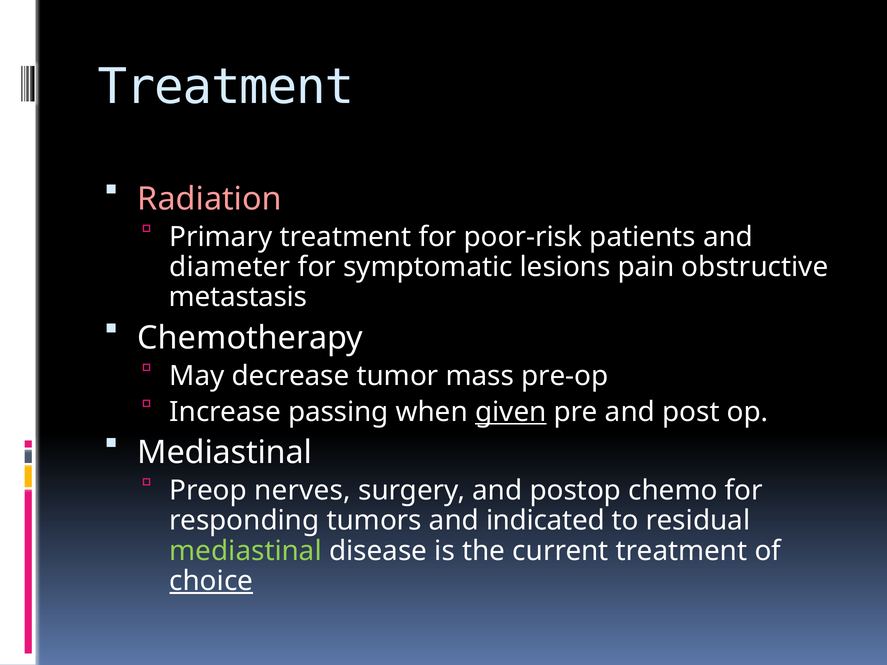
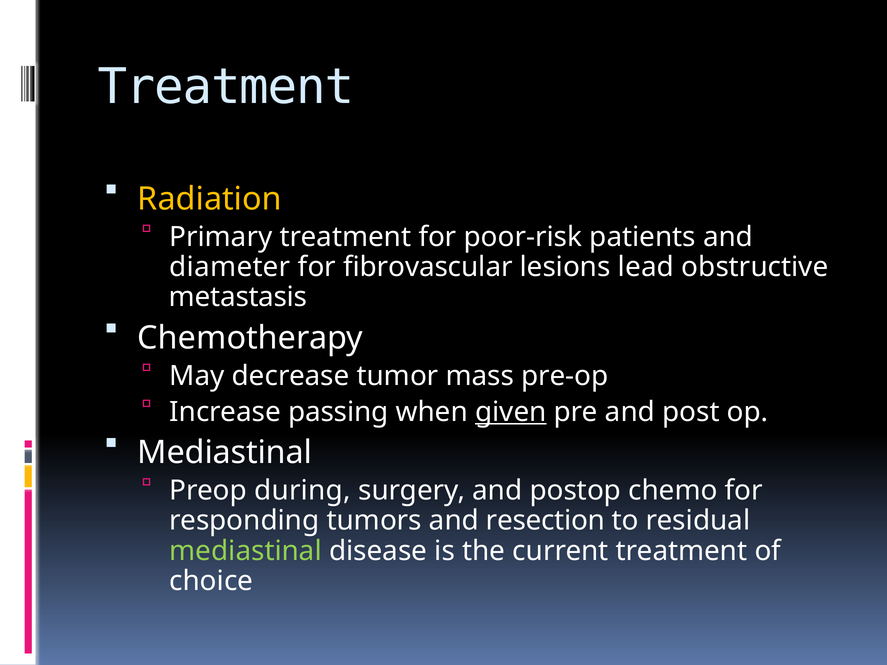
Radiation colour: pink -> yellow (210, 199)
symptomatic: symptomatic -> fibrovascular (428, 267)
pain: pain -> lead (646, 267)
nerves: nerves -> during (302, 491)
indicated: indicated -> resection (545, 521)
choice underline: present -> none (211, 581)
